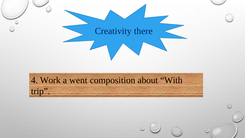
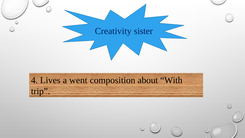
there: there -> sister (143, 31)
Work: Work -> Lives (50, 80)
